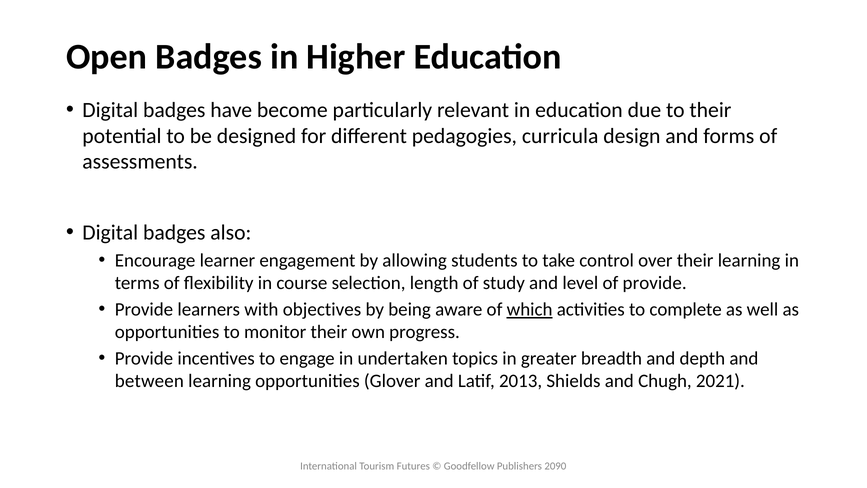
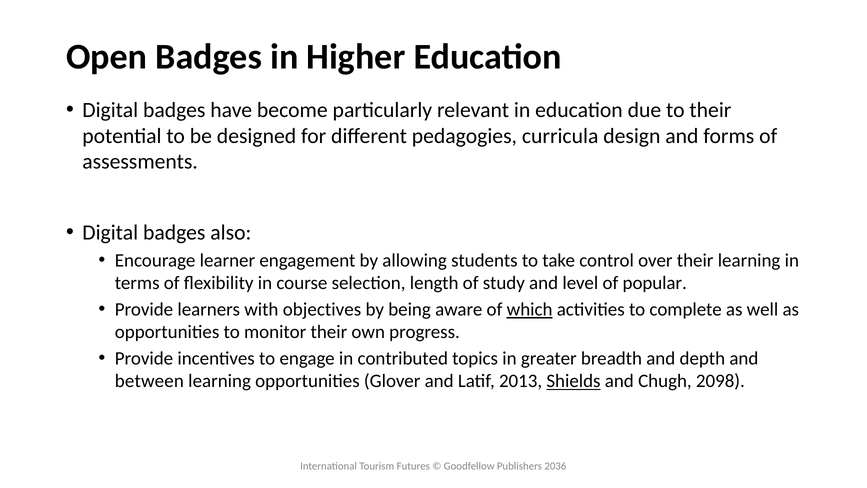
of provide: provide -> popular (655, 283)
undertaken: undertaken -> contributed (403, 358)
Shields underline: none -> present (573, 381)
2021: 2021 -> 2098 (720, 381)
2090: 2090 -> 2036 (555, 466)
